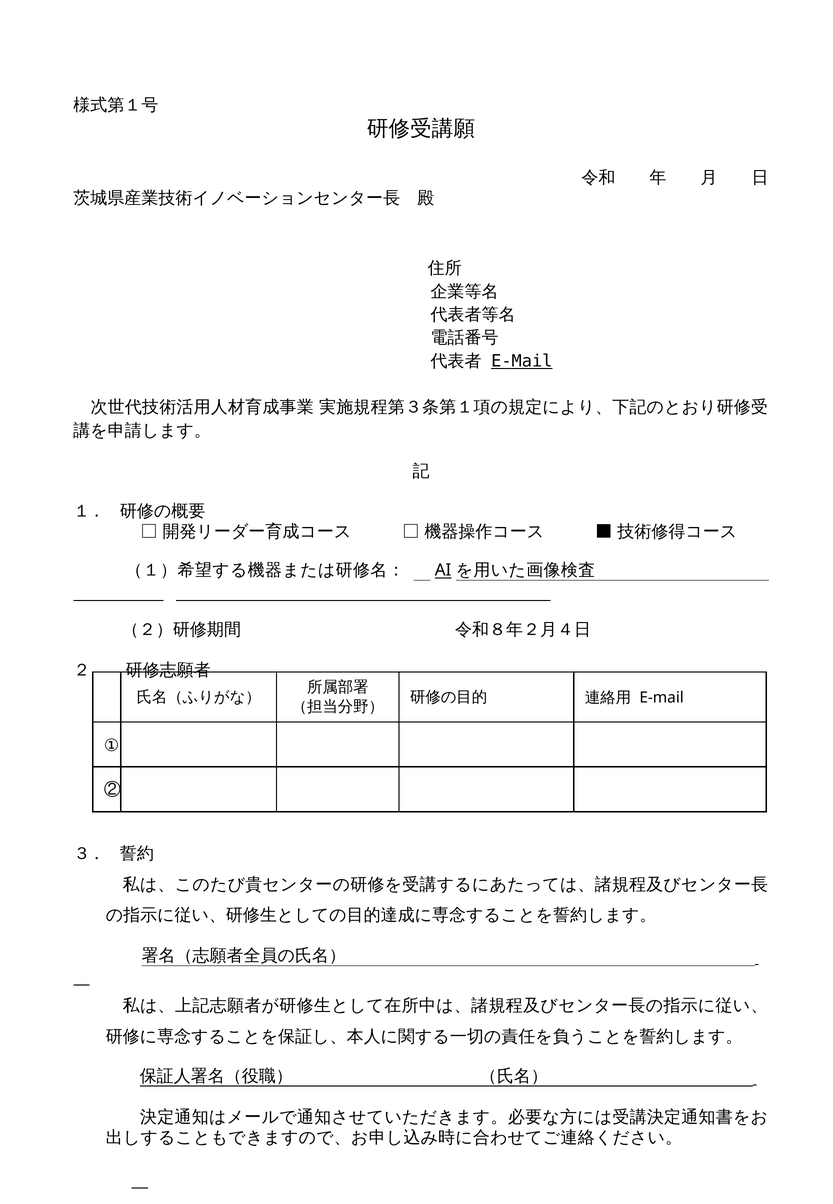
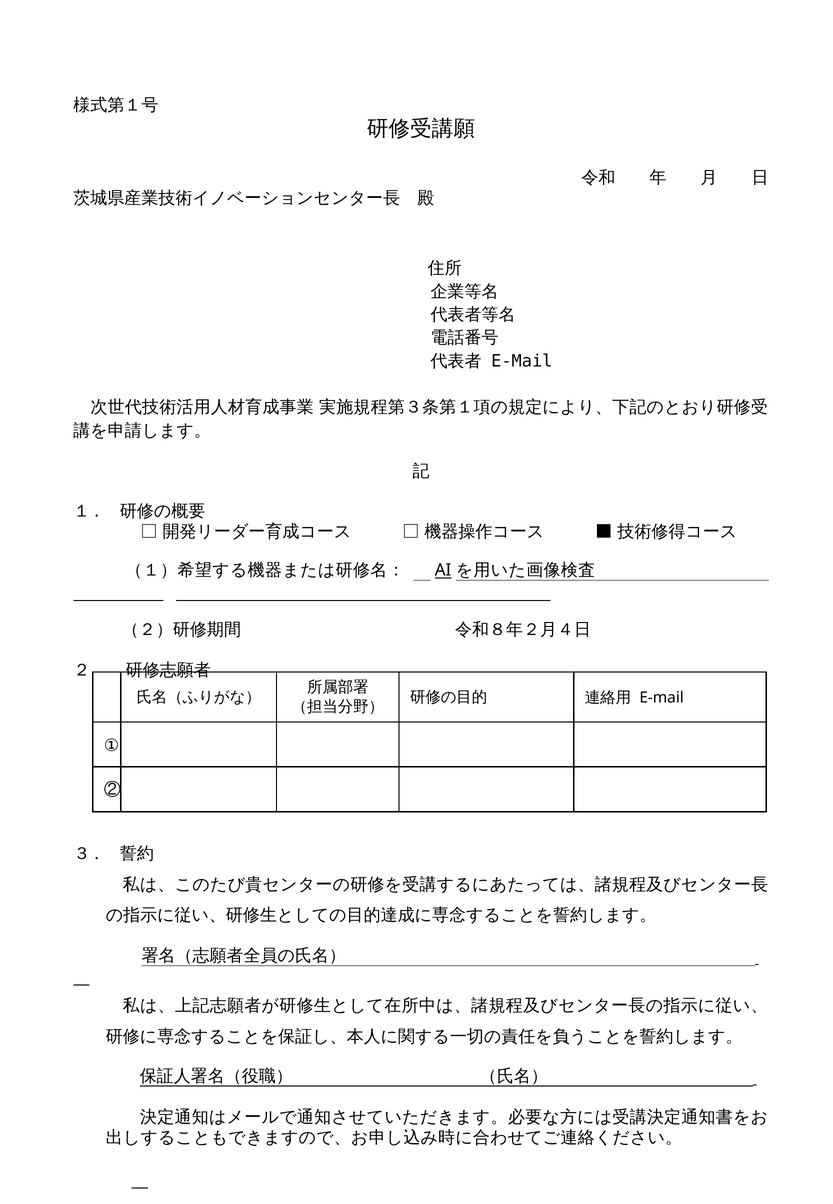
E-Mail underline: present -> none (522, 361)
